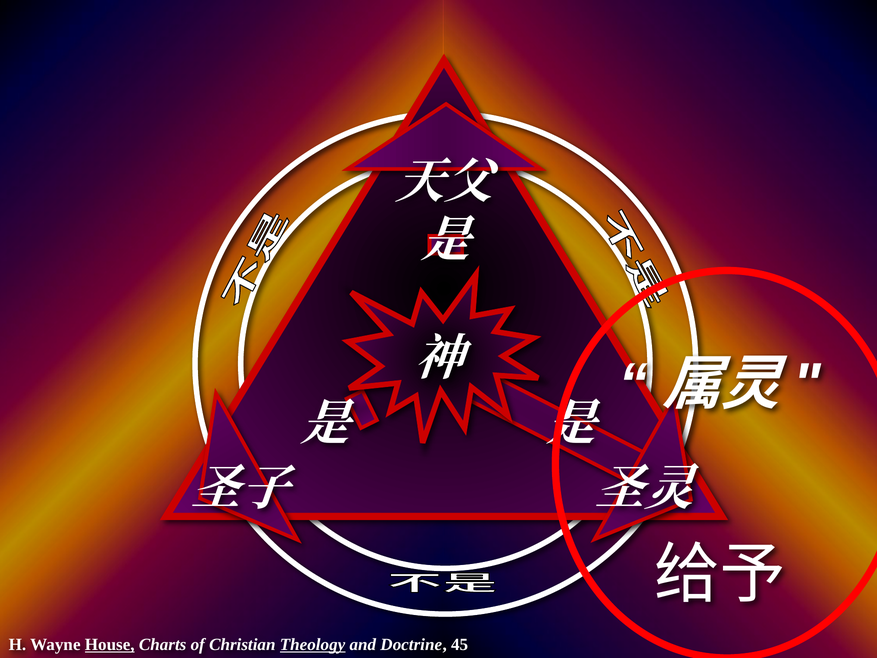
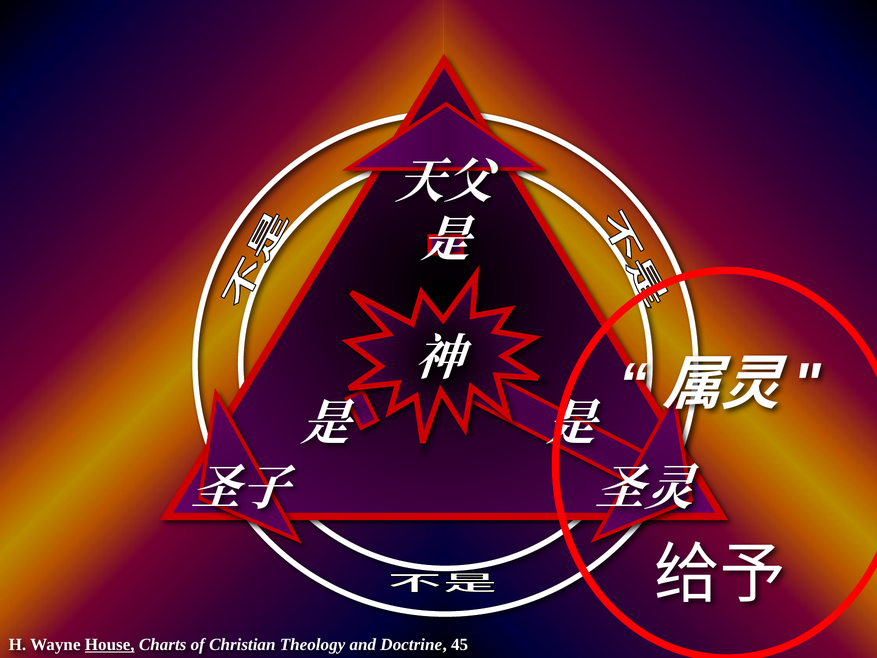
Theology underline: present -> none (313, 644)
